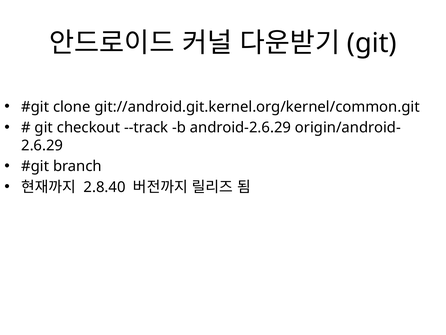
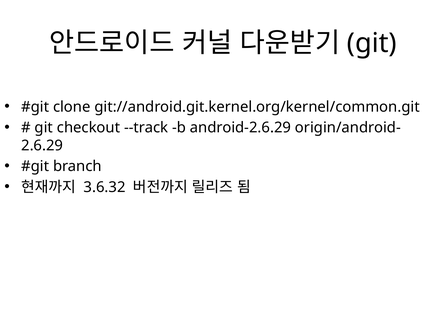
2.8.40: 2.8.40 -> 3.6.32 (105, 187)
